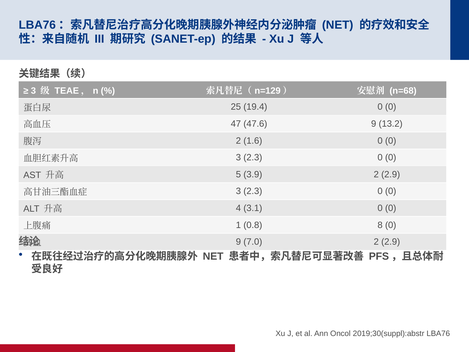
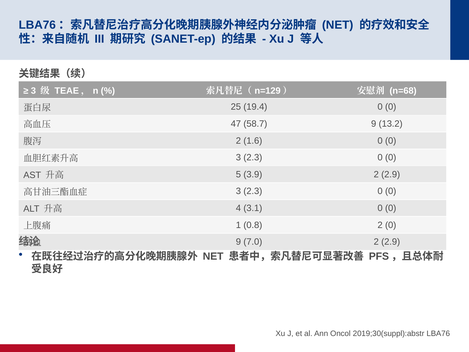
47.6: 47.6 -> 58.7 (255, 124)
0.8 8: 8 -> 2 (380, 225)
